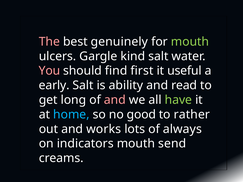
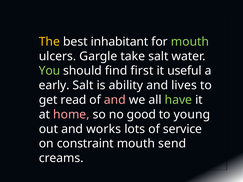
The colour: pink -> yellow (49, 42)
genuinely: genuinely -> inhabitant (119, 42)
kind: kind -> take (133, 56)
You colour: pink -> light green (49, 71)
read: read -> lives (184, 85)
long: long -> read (73, 100)
home colour: light blue -> pink (71, 115)
rather: rather -> young (192, 115)
always: always -> service (182, 129)
indicators: indicators -> constraint (85, 144)
